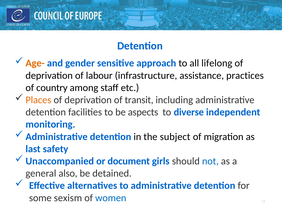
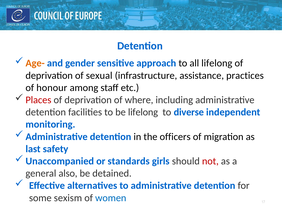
labour: labour -> sexual (99, 75)
country: country -> honour (52, 87)
Places colour: orange -> red (38, 100)
transit: transit -> where (139, 100)
be aspects: aspects -> lifelong (143, 112)
subject: subject -> officers (175, 136)
document: document -> standards (129, 161)
not colour: blue -> red (210, 161)
